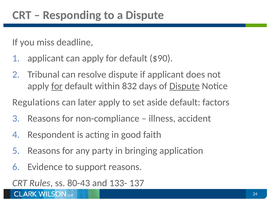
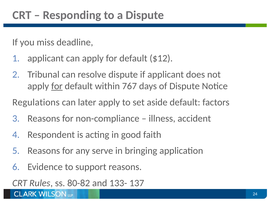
$90: $90 -> $12 (161, 59)
832: 832 -> 767 (129, 86)
Dispute underline: present -> none (185, 86)
party: party -> serve (103, 151)
80-43: 80-43 -> 80-82 (79, 184)
